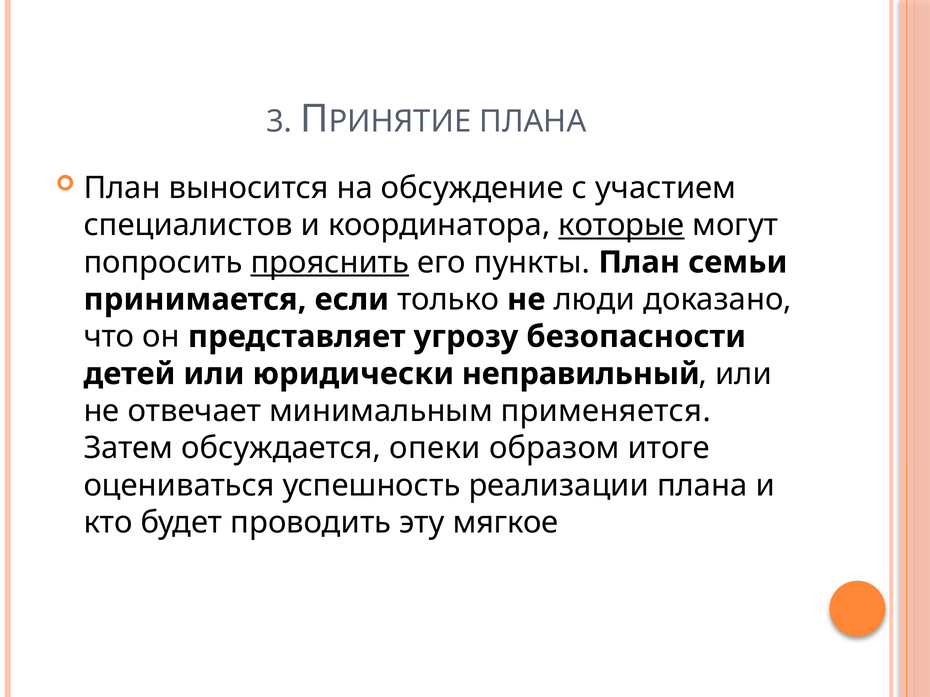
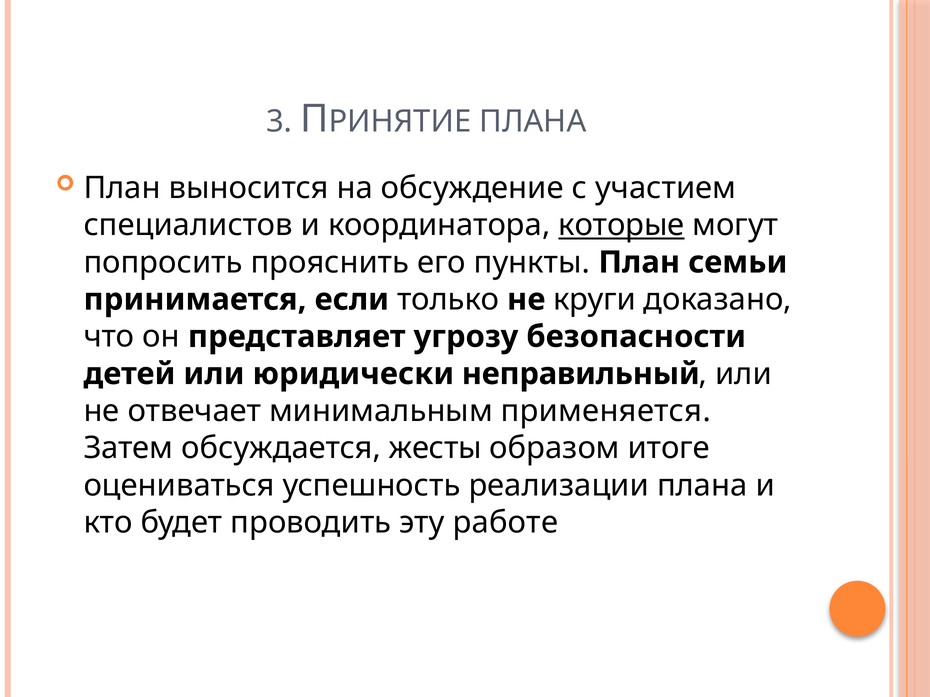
прояснить underline: present -> none (330, 263)
люди: люди -> круги (595, 300)
опеки: опеки -> жесты (435, 449)
мягкое: мягкое -> работе (505, 523)
